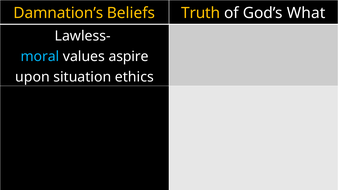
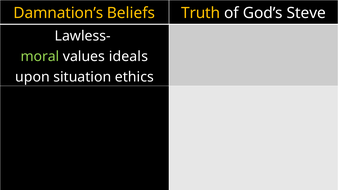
What: What -> Steve (306, 13)
moral colour: light blue -> light green (40, 57)
aspire: aspire -> ideals (128, 57)
